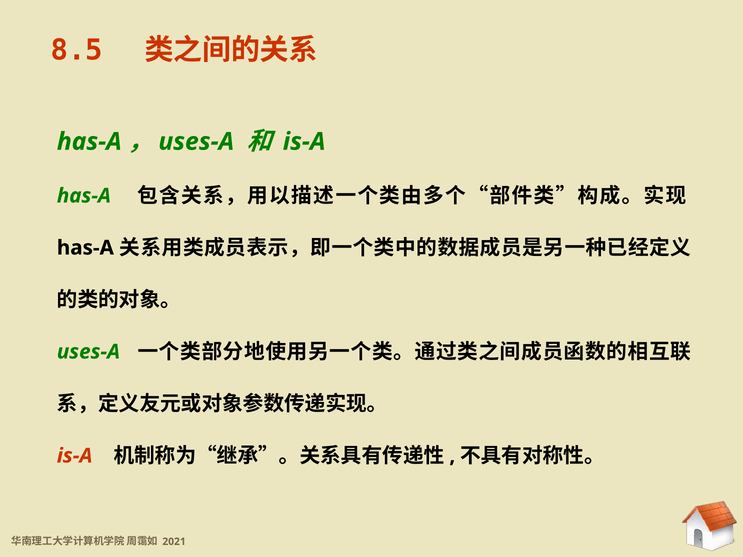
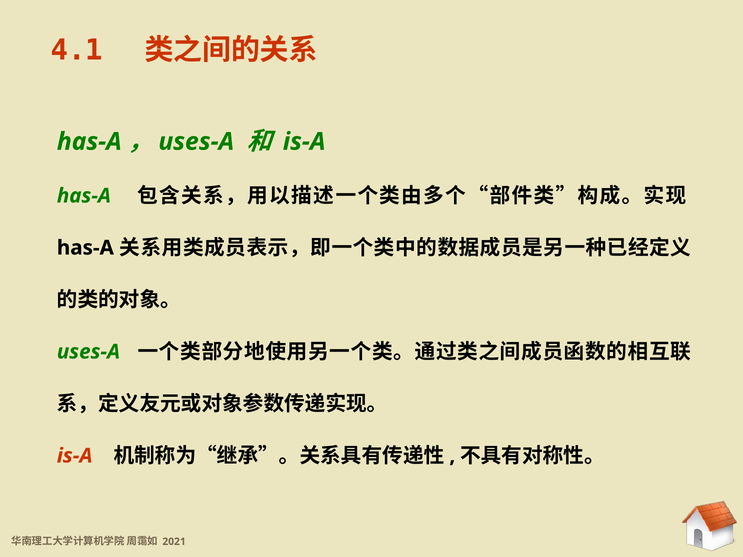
8.5: 8.5 -> 4.1 (77, 50)
